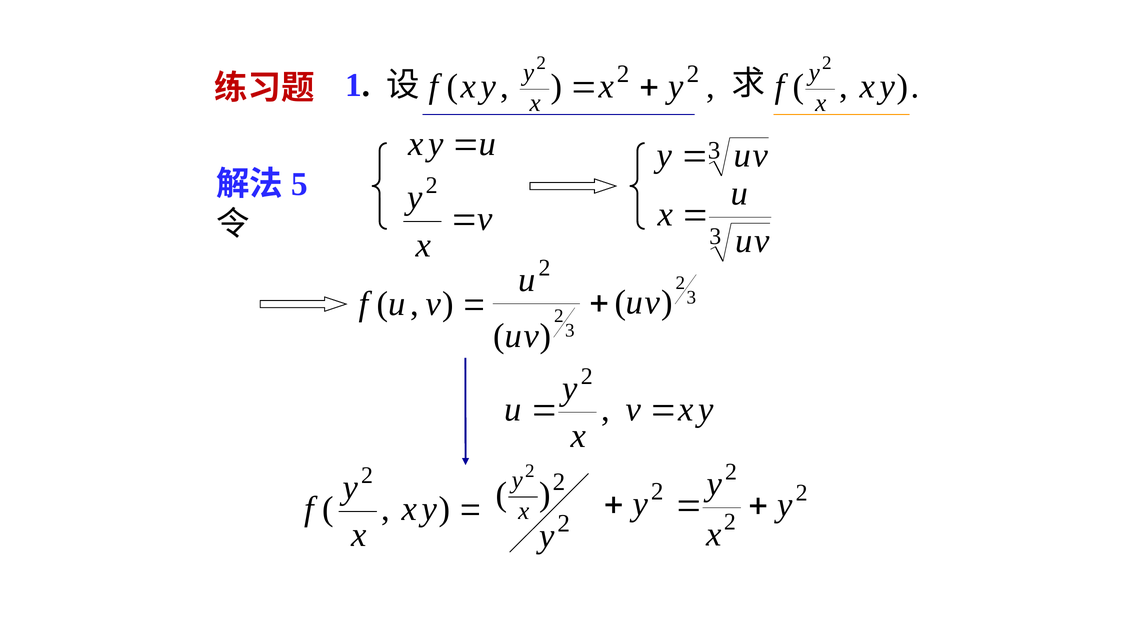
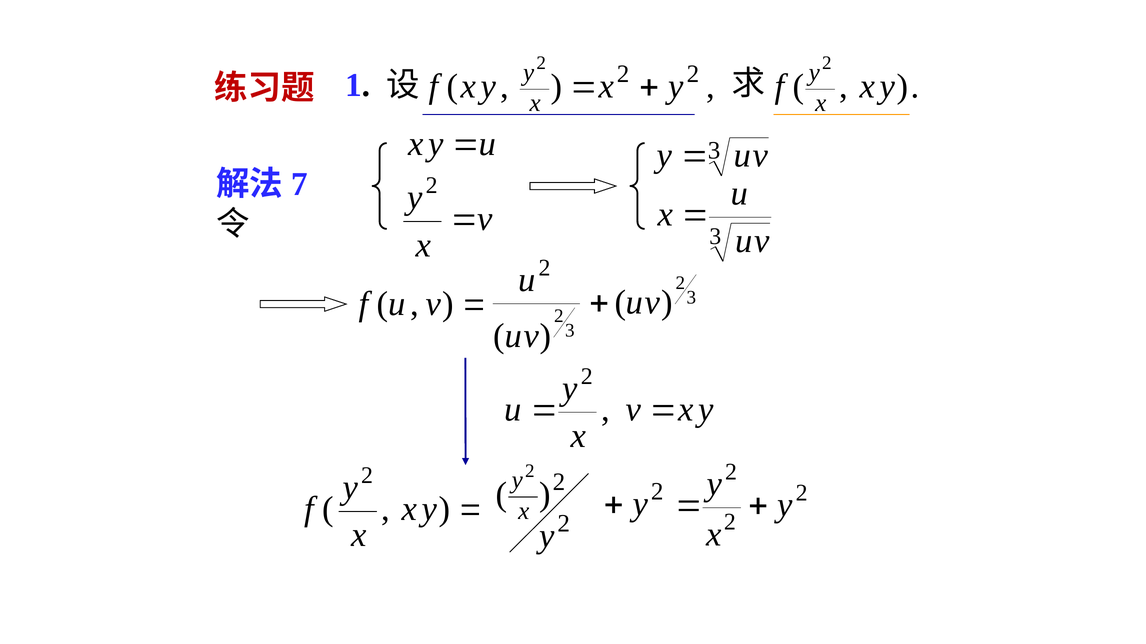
5: 5 -> 7 (299, 184)
